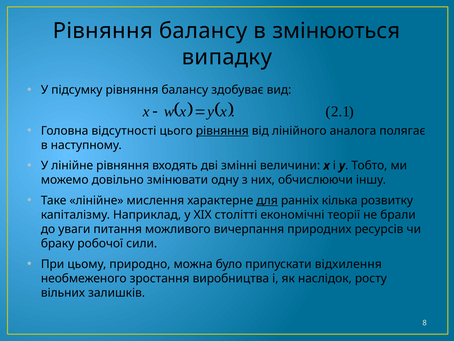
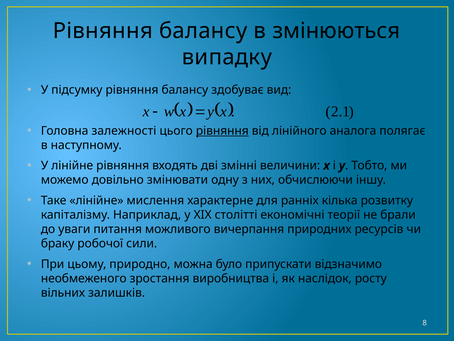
відсутності: відсутності -> залежності (124, 131)
для underline: present -> none (267, 200)
відхилення: відхилення -> відзначимо (348, 264)
